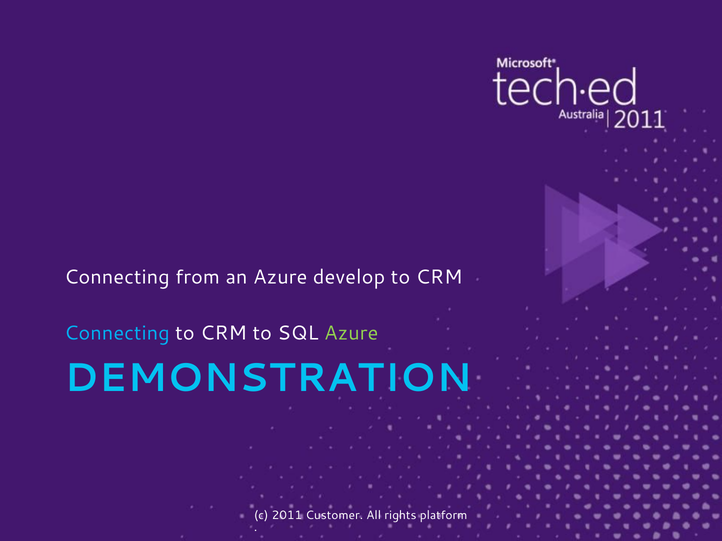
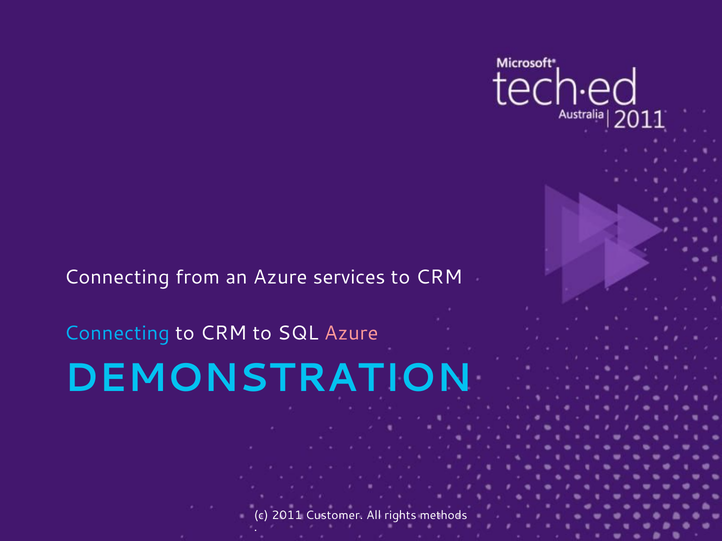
develop: develop -> services (349, 278)
Azure colour: light green -> pink (351, 334)
platform: platform -> methods (444, 516)
